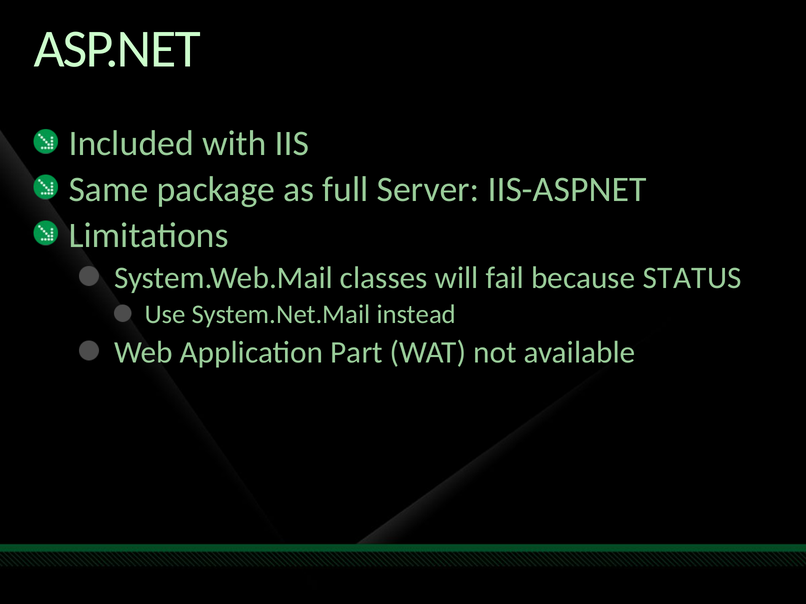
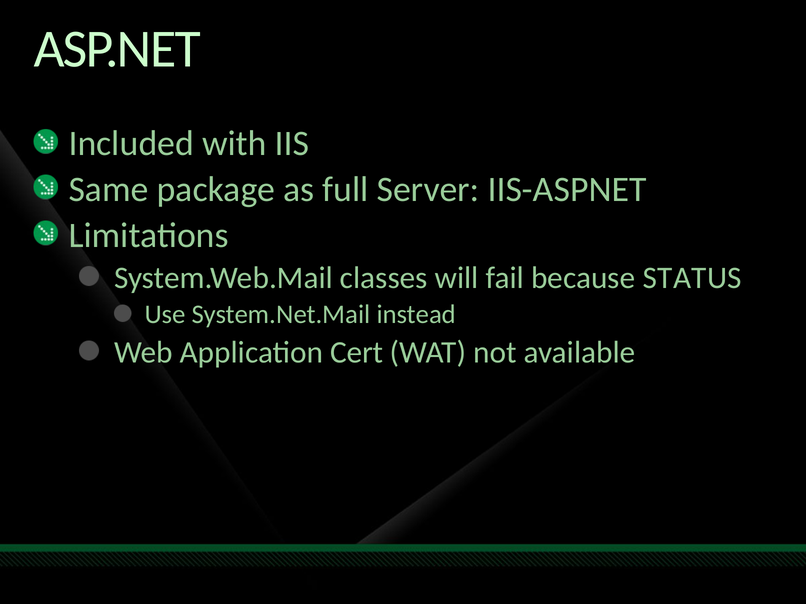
Part: Part -> Cert (357, 353)
